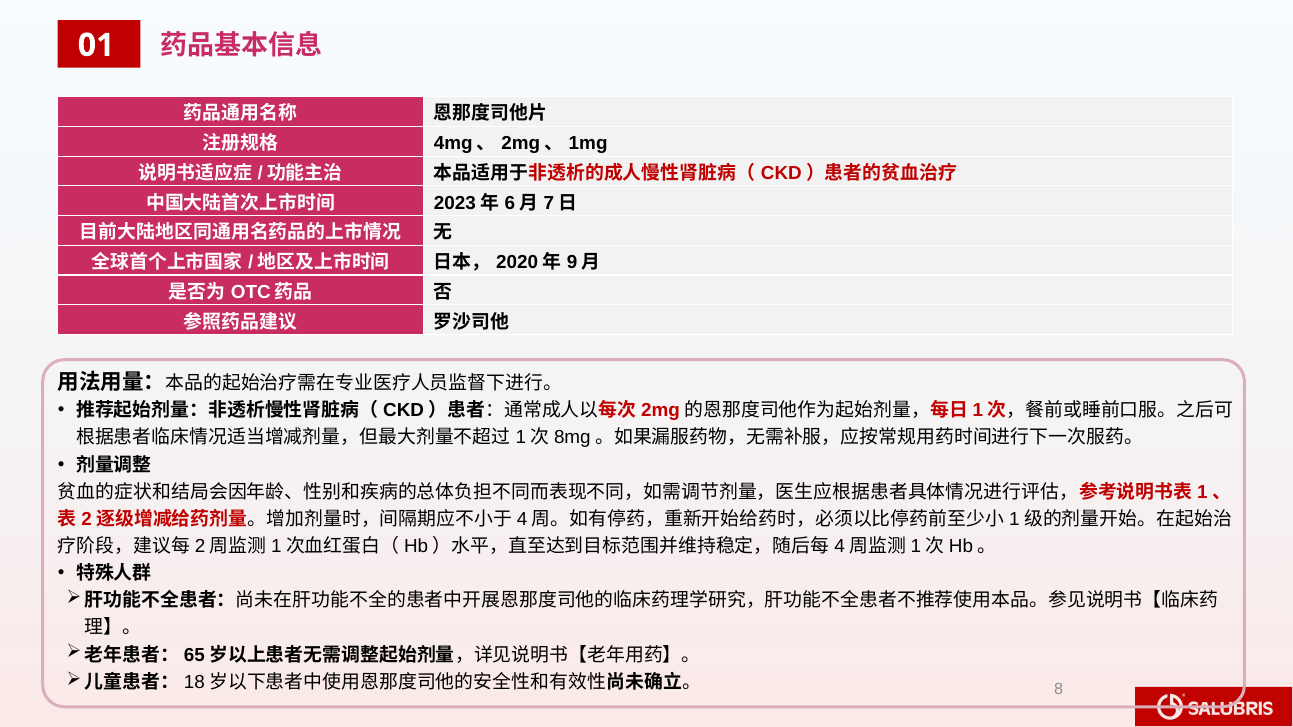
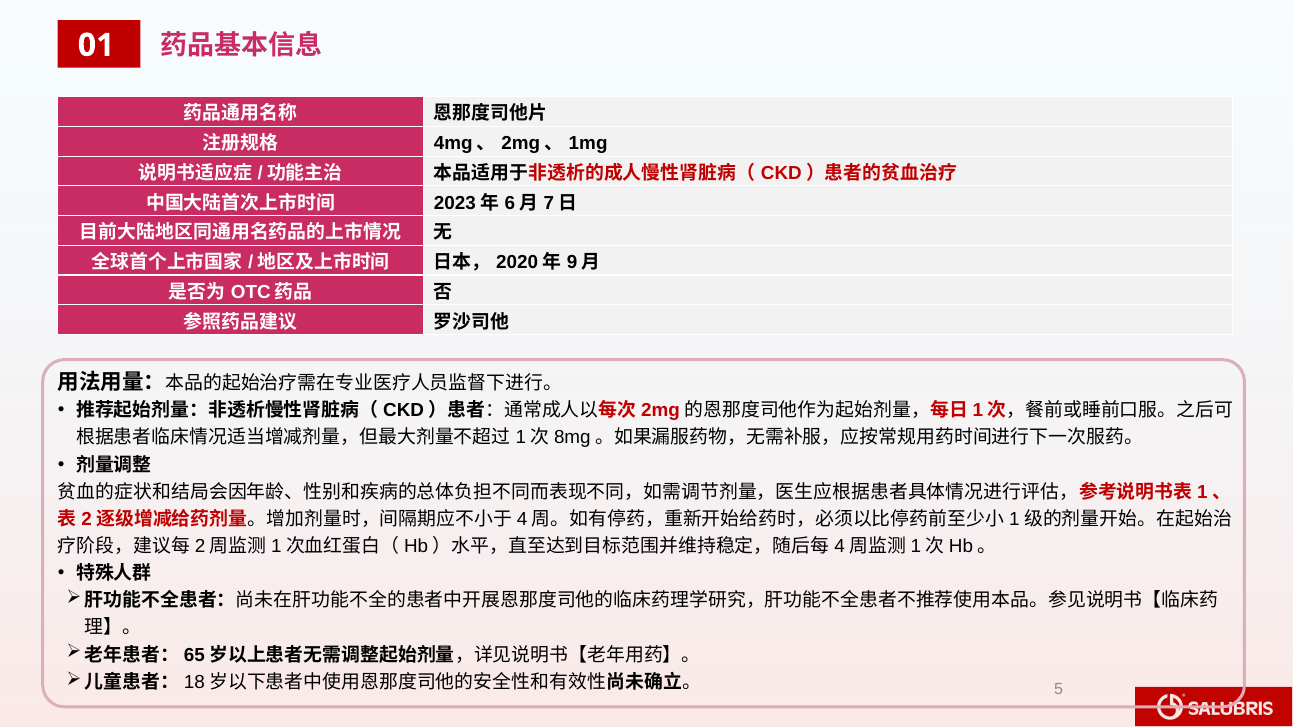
8: 8 -> 5 (1059, 690)
